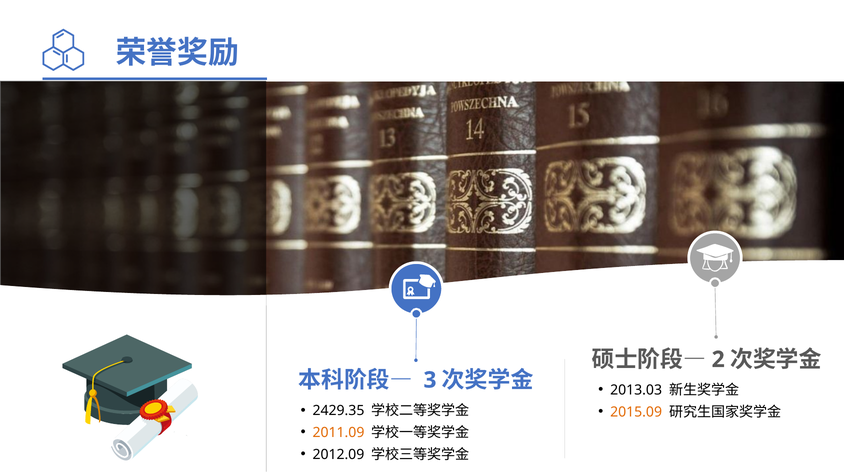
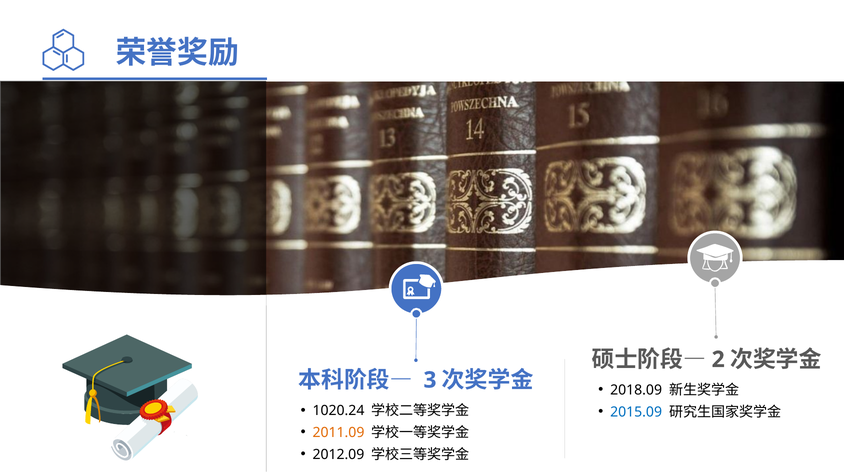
2013.03: 2013.03 -> 2018.09 (636, 390)
2429.35: 2429.35 -> 1020.24 (338, 410)
2015.09 colour: orange -> blue (636, 412)
